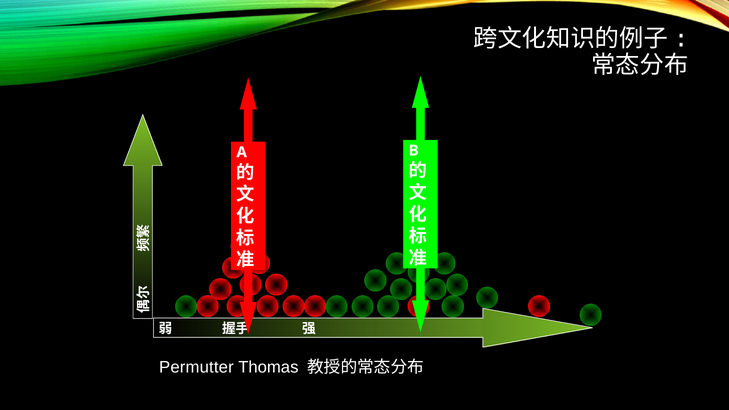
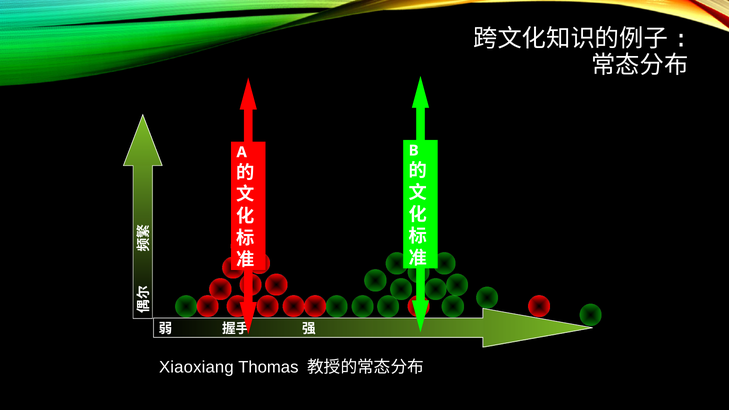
Permutter: Permutter -> Xiaoxiang (196, 367)
